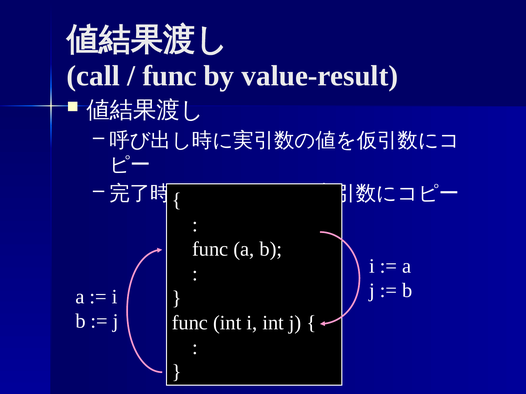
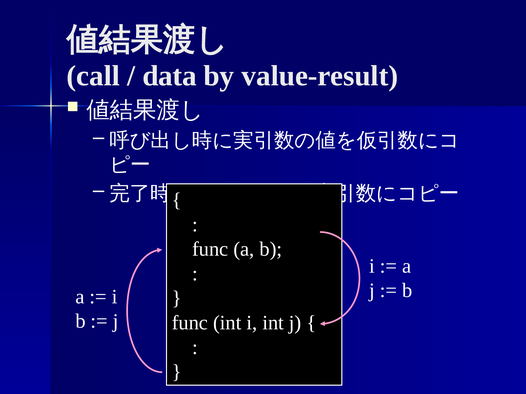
func: func -> data (170, 76)
